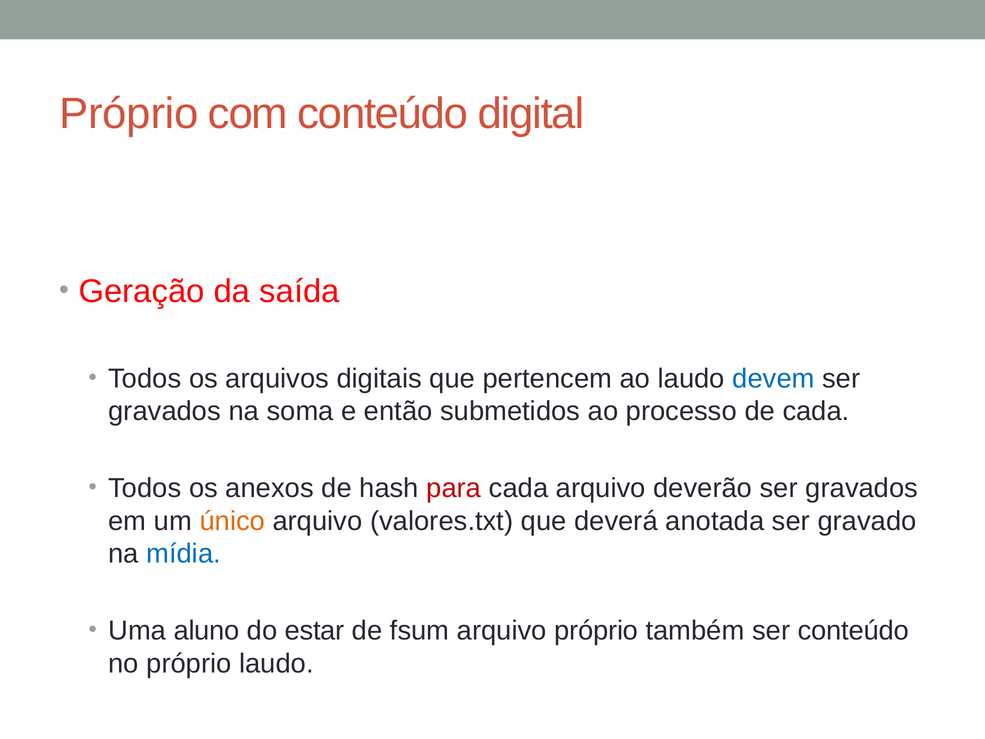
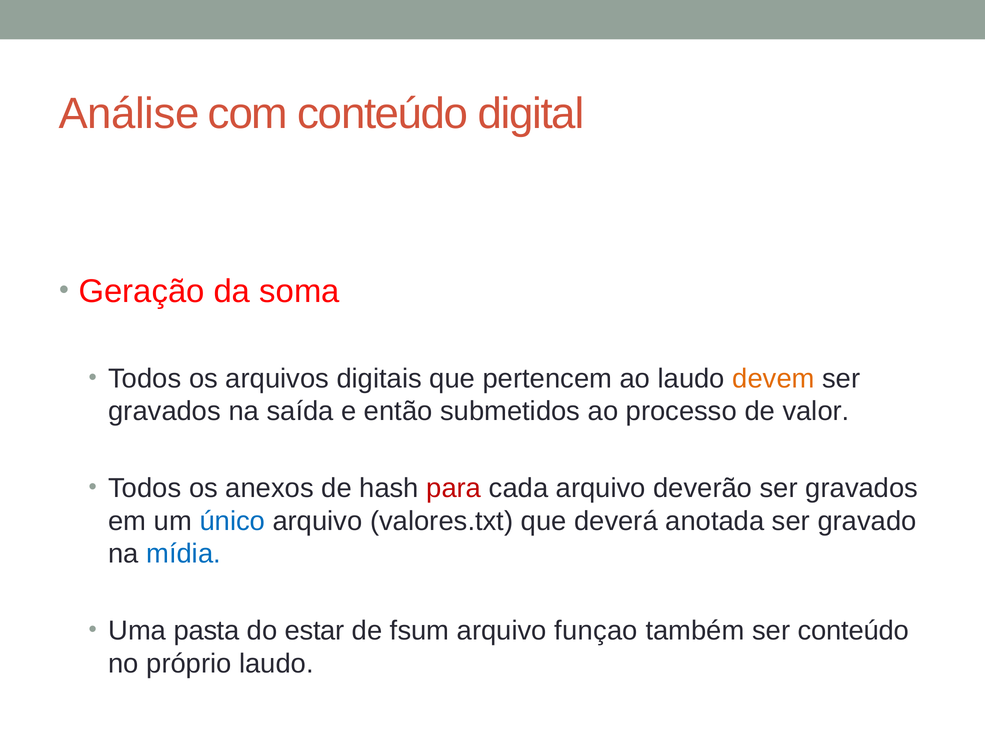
Próprio: Próprio -> Análise (129, 114)
saída: saída -> soma (299, 291)
devem colour: blue -> orange (774, 378)
soma: soma -> saída (300, 411)
de cada: cada -> valor (816, 411)
único colour: orange -> blue (232, 521)
aluno: aluno -> pasta (207, 630)
arquivo próprio: próprio -> funçao (596, 630)
